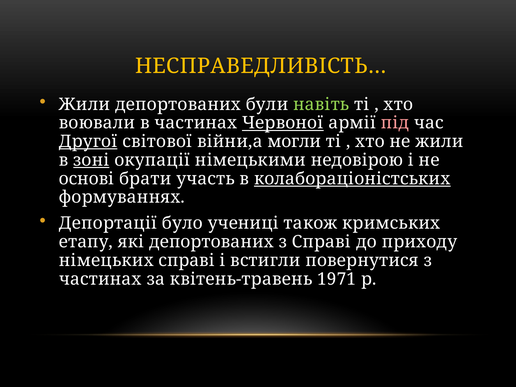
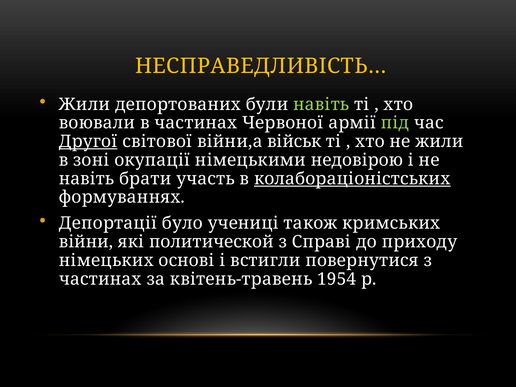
Червоної underline: present -> none (283, 123)
під colour: pink -> light green (395, 123)
могли: могли -> військ (294, 142)
зоні underline: present -> none (91, 160)
основі: основі -> навіть (87, 179)
етапу: етапу -> війни (86, 242)
які депортованих: депортованих -> политической (211, 242)
німецьких справі: справі -> основі (187, 260)
1971: 1971 -> 1954 (337, 279)
